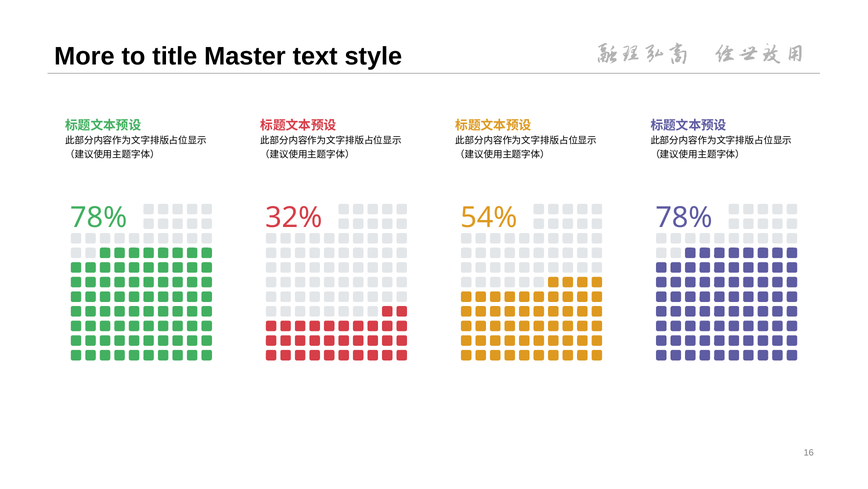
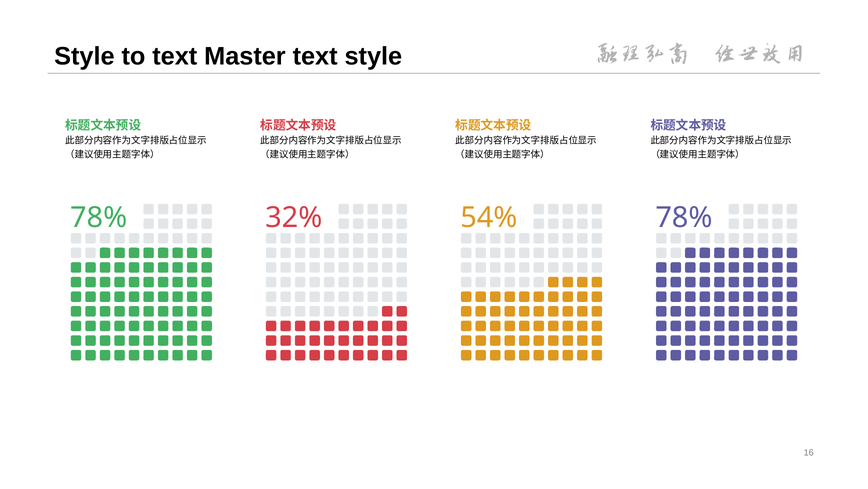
More: More -> Style (84, 56)
to title: title -> text (175, 56)
